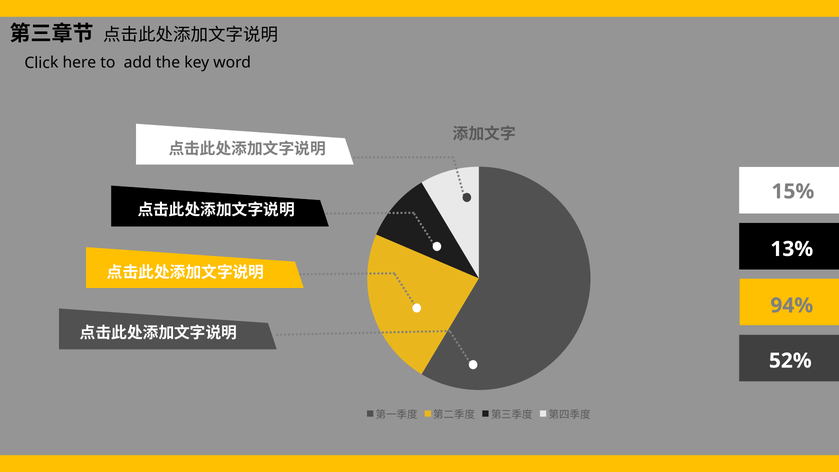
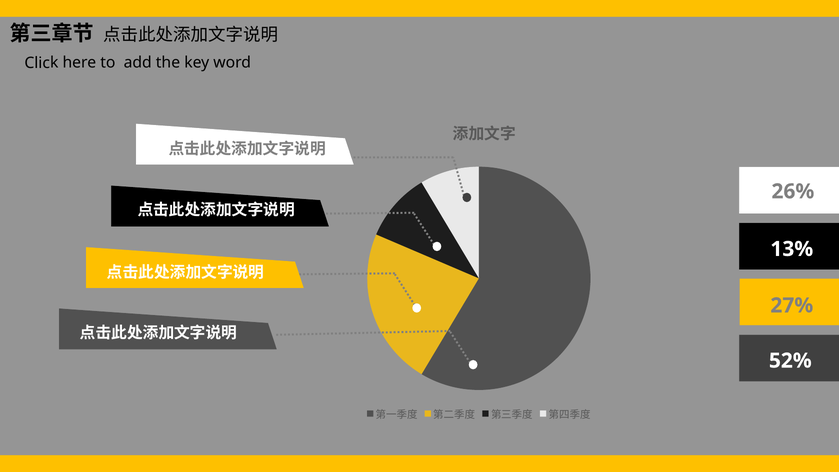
15%: 15% -> 26% (793, 191)
94%: 94% -> 27% (792, 305)
